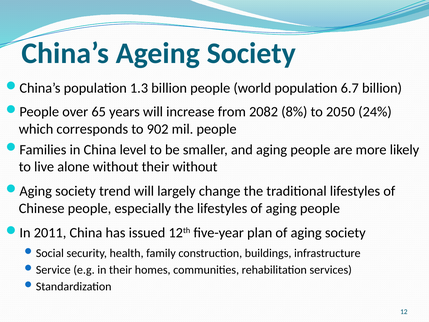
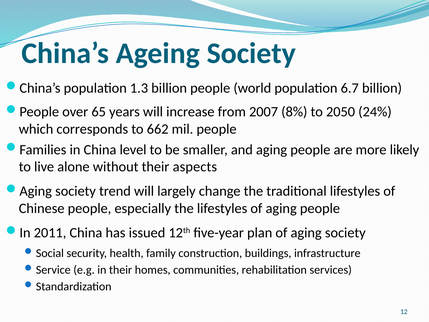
2082: 2082 -> 2007 (264, 112)
902: 902 -> 662 (158, 129)
their without: without -> aspects (195, 167)
